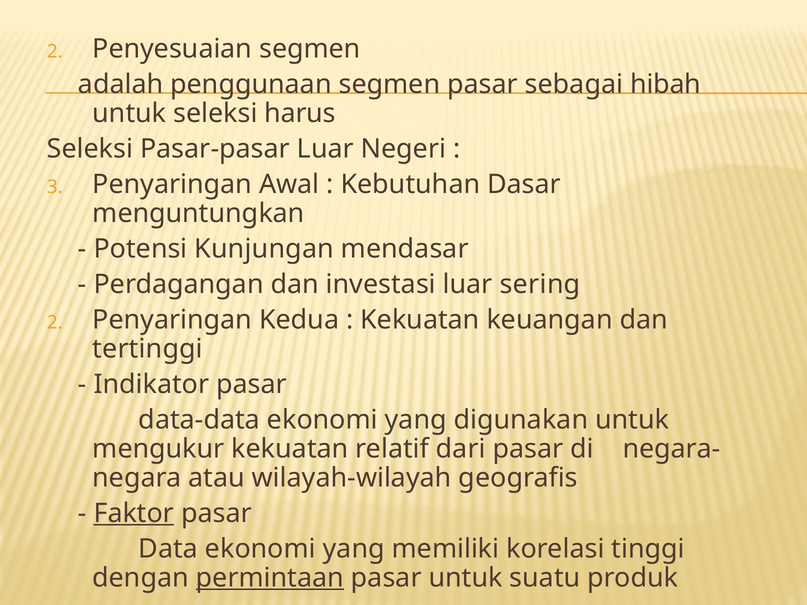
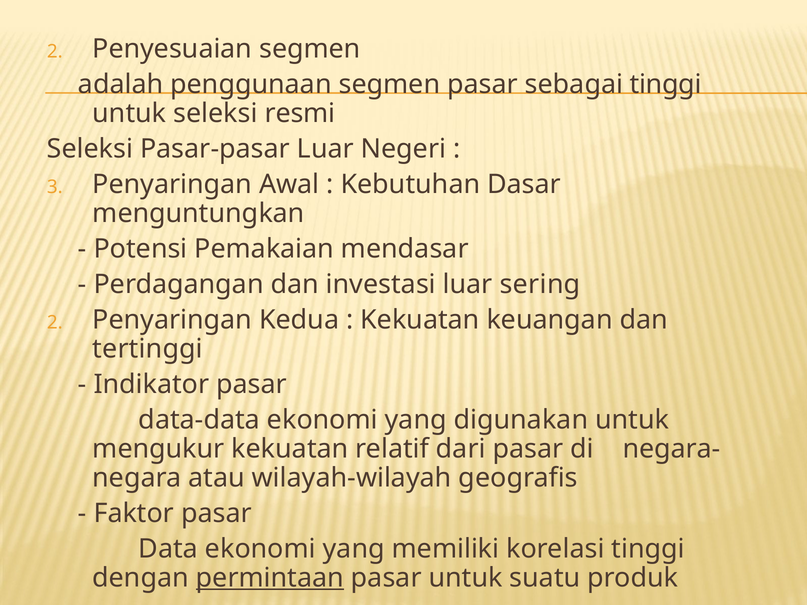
sebagai hibah: hibah -> tinggi (666, 84)
harus: harus -> resmi (300, 113)
Kunjungan: Kunjungan -> Pemakaian (264, 249)
Faktor underline: present -> none (134, 514)
